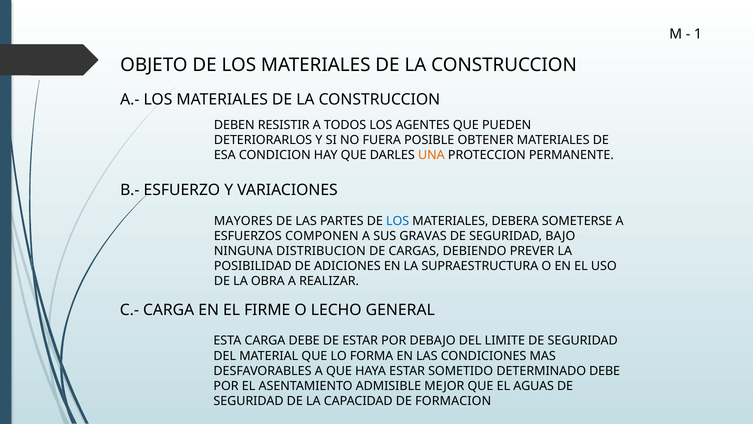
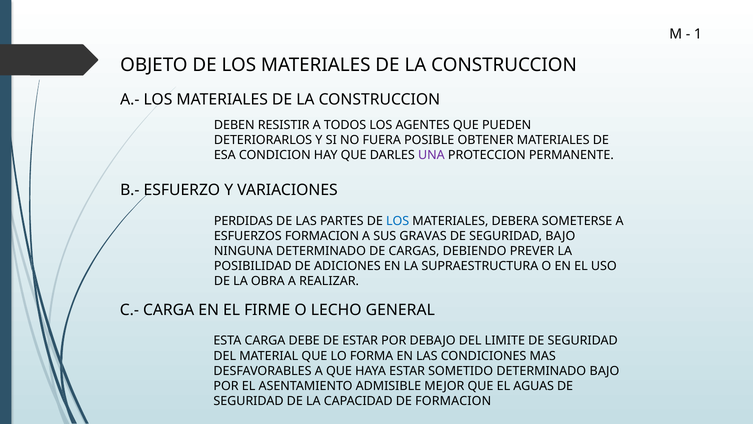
UNA colour: orange -> purple (431, 155)
MAYORES: MAYORES -> PERDIDAS (243, 221)
ESFUERZOS COMPONEN: COMPONEN -> FORMACION (322, 236)
NINGUNA DISTRIBUCION: DISTRIBUCION -> DETERMINADO (321, 251)
DETERMINADO DEBE: DEBE -> BAJO (604, 371)
